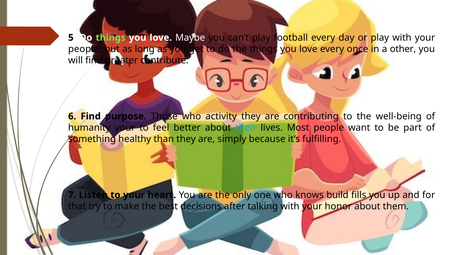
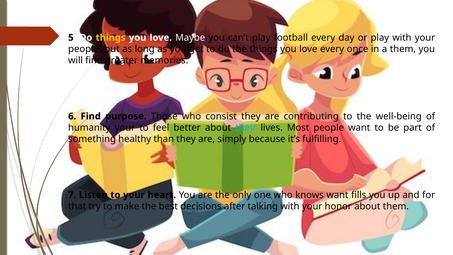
things colour: light green -> yellow (111, 38)
a other: other -> them (403, 49)
contribute: contribute -> memories (164, 60)
activity: activity -> consist (221, 116)
knows build: build -> want (337, 195)
